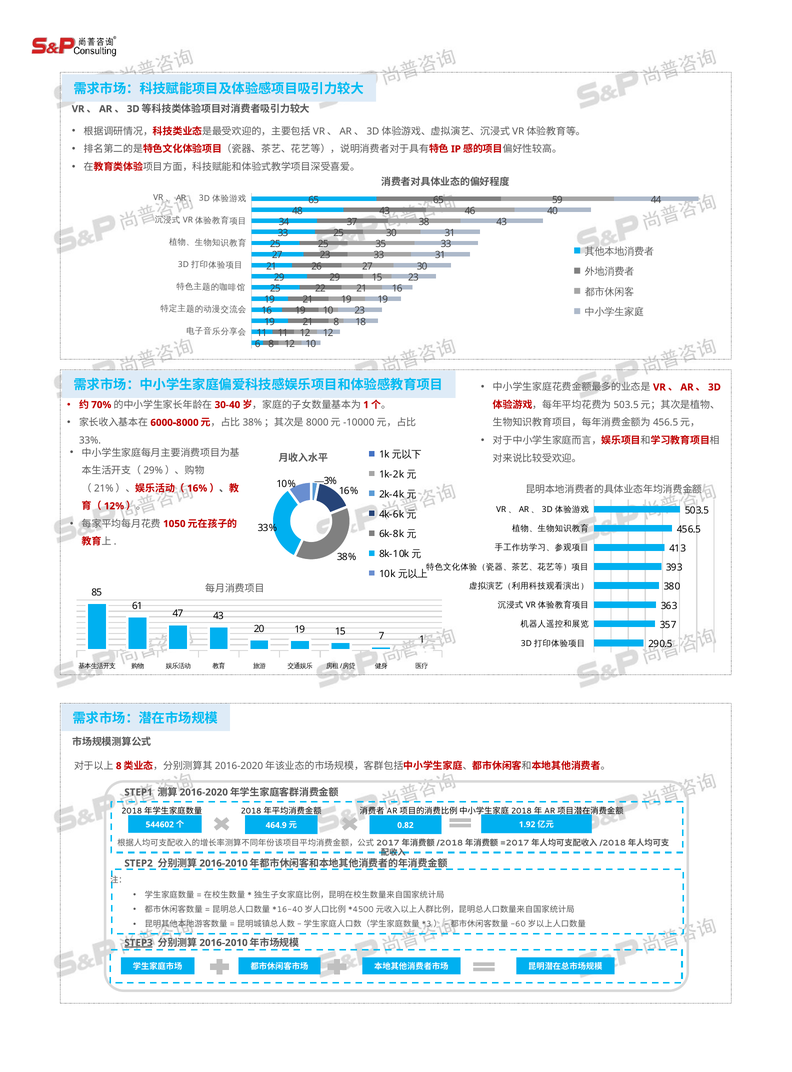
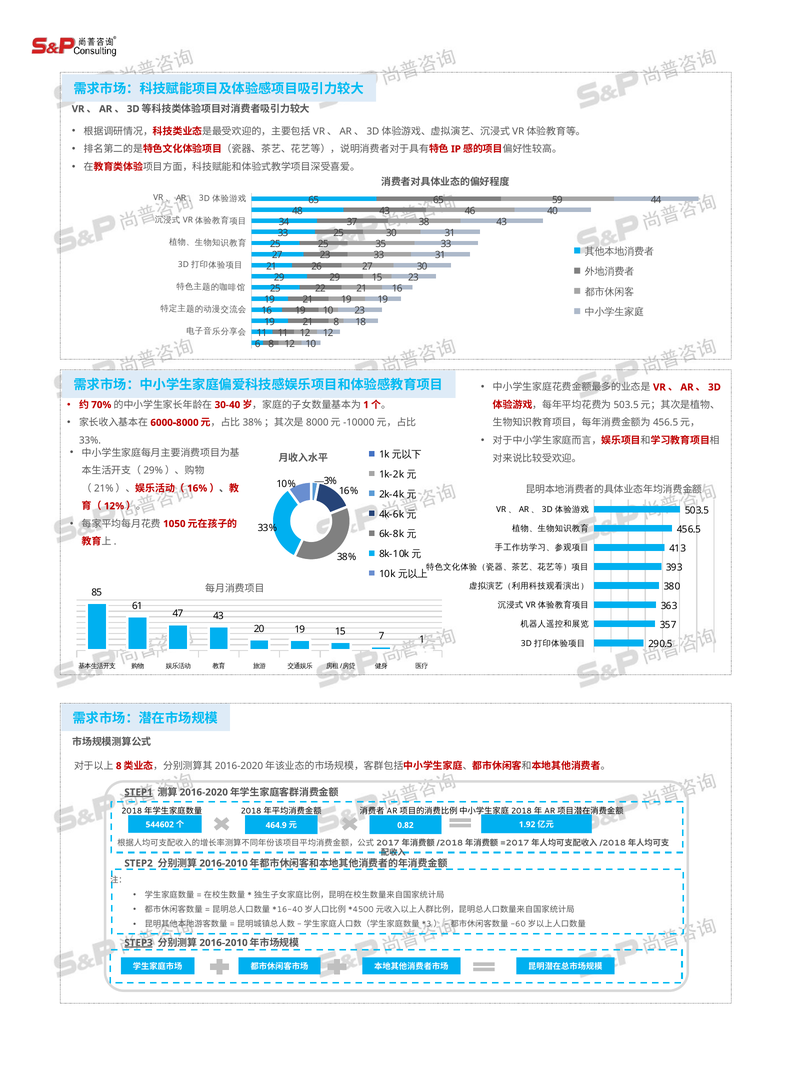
STEP1 underline: none -> present (138, 792)
